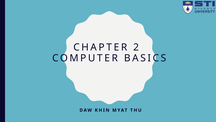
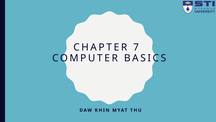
2: 2 -> 7 (136, 47)
